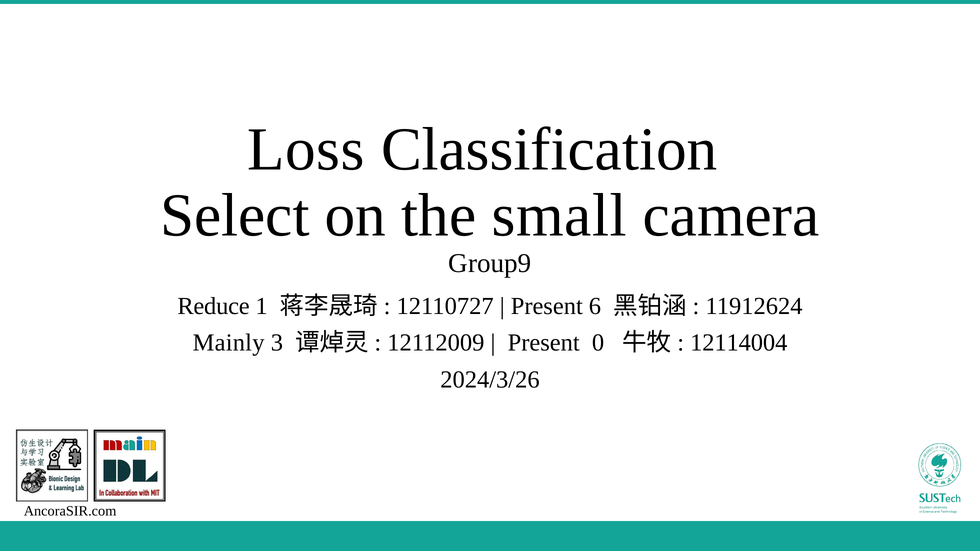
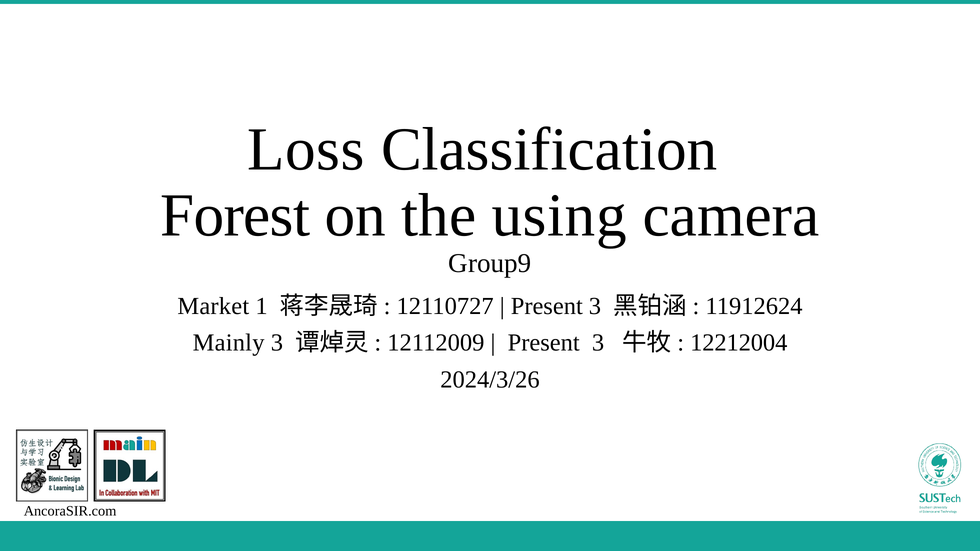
Select: Select -> Forest (235, 216)
small: small -> using (559, 216)
Reduce: Reduce -> Market (213, 306)
6: 6 -> 3 (595, 306)
0: 0 -> 3 (598, 343)
12114004: 12114004 -> 12212004 (739, 343)
